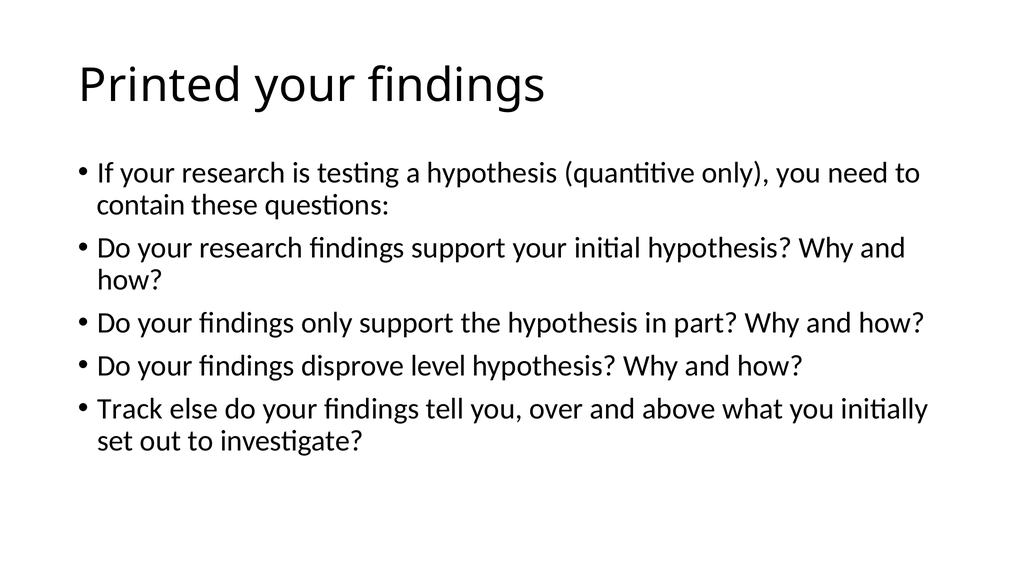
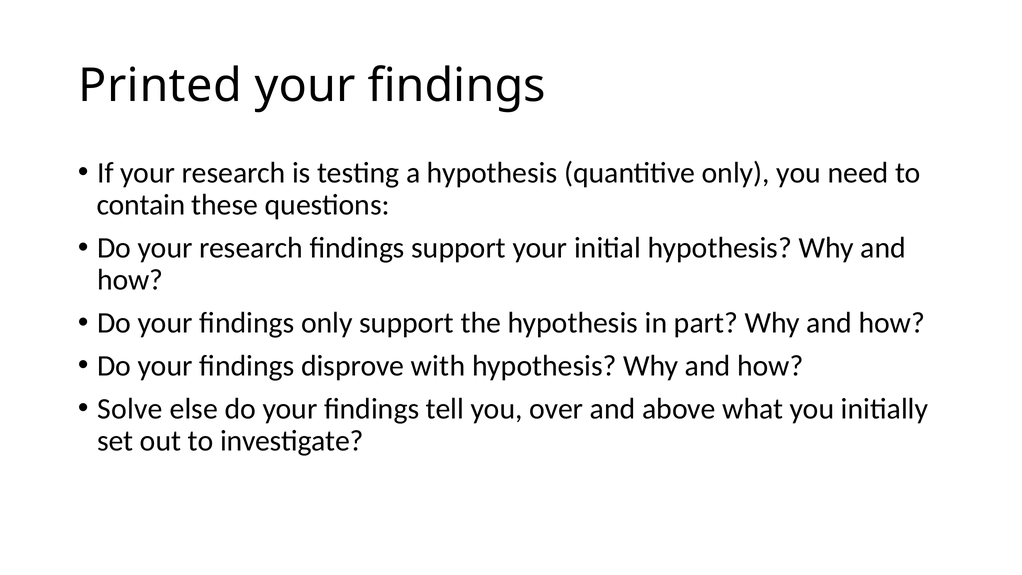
level: level -> with (438, 366)
Track: Track -> Solve (130, 409)
